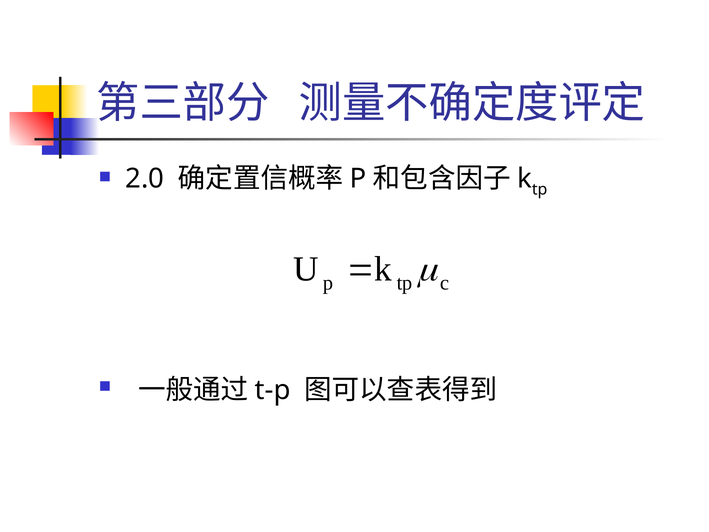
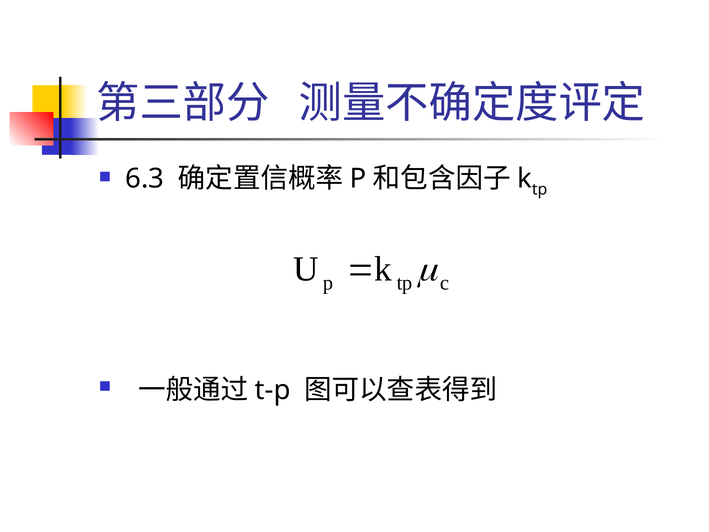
2.0: 2.0 -> 6.3 (145, 178)
